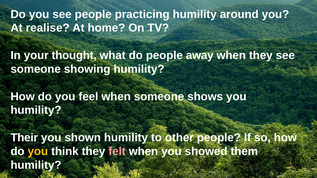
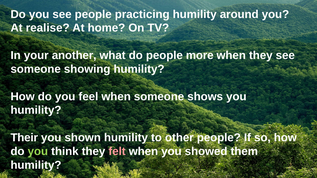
thought: thought -> another (74, 55)
away: away -> more (200, 55)
you colour: yellow -> light green (38, 152)
